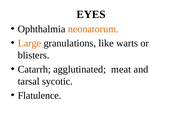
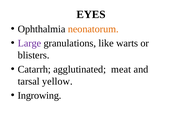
Large colour: orange -> purple (29, 43)
sycotic: sycotic -> yellow (57, 82)
Flatulence: Flatulence -> Ingrowing (40, 96)
